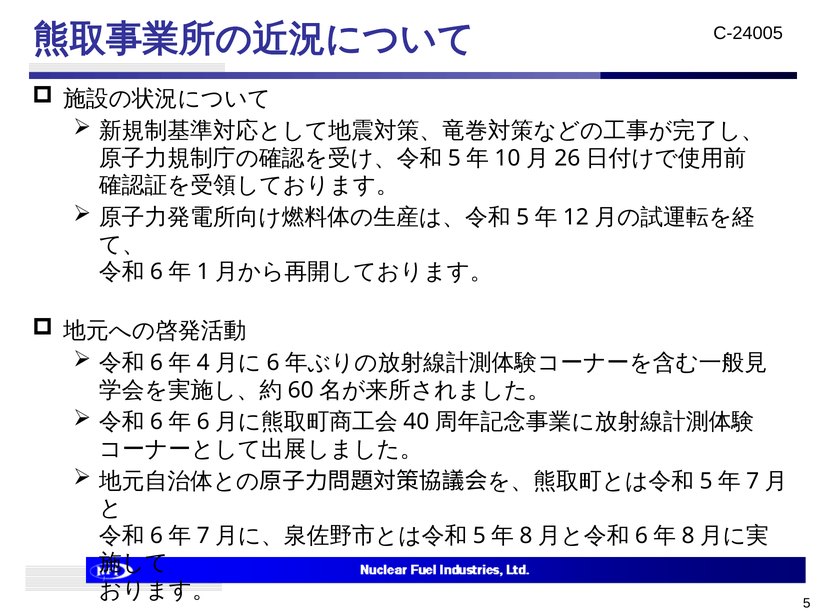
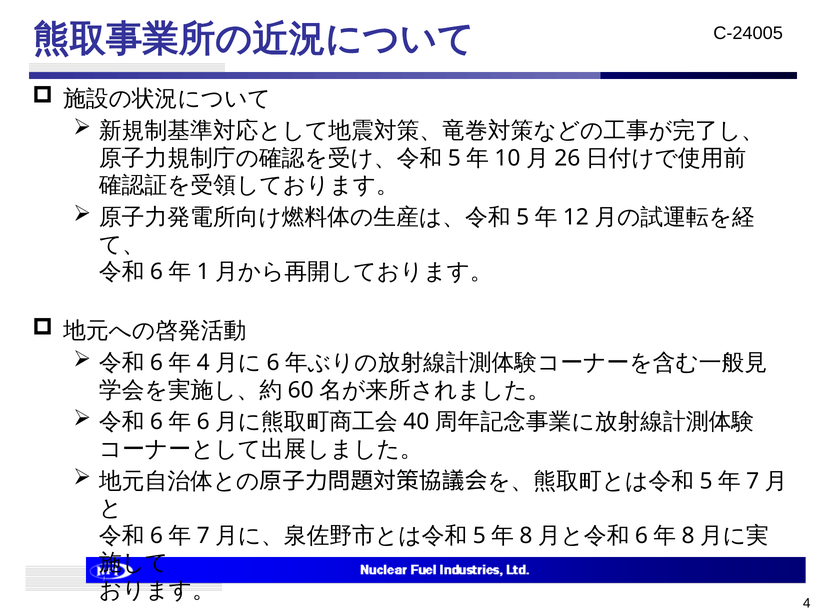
5: 5 -> 4 (807, 604)
